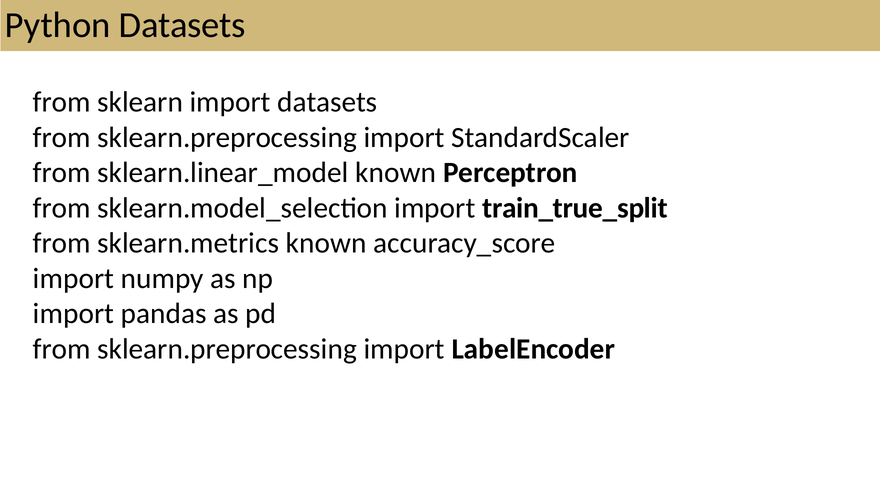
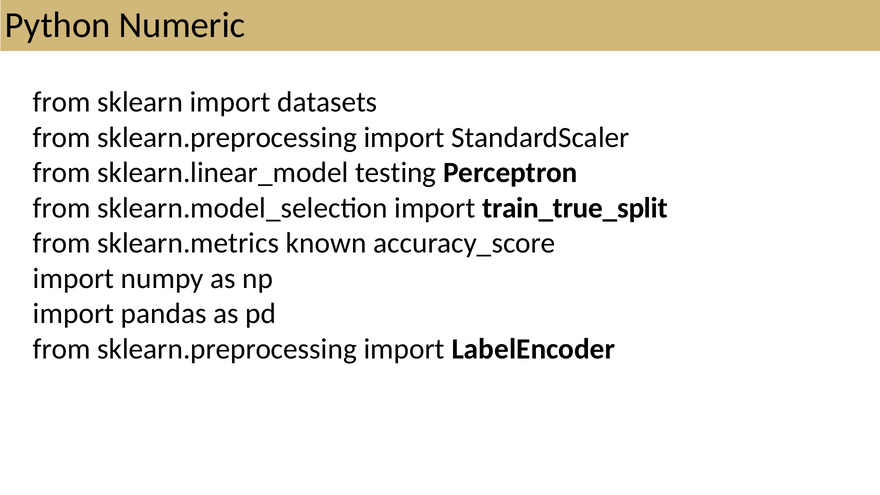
Python Datasets: Datasets -> Numeric (182, 25)
sklearn.linear_model known: known -> testing (396, 173)
